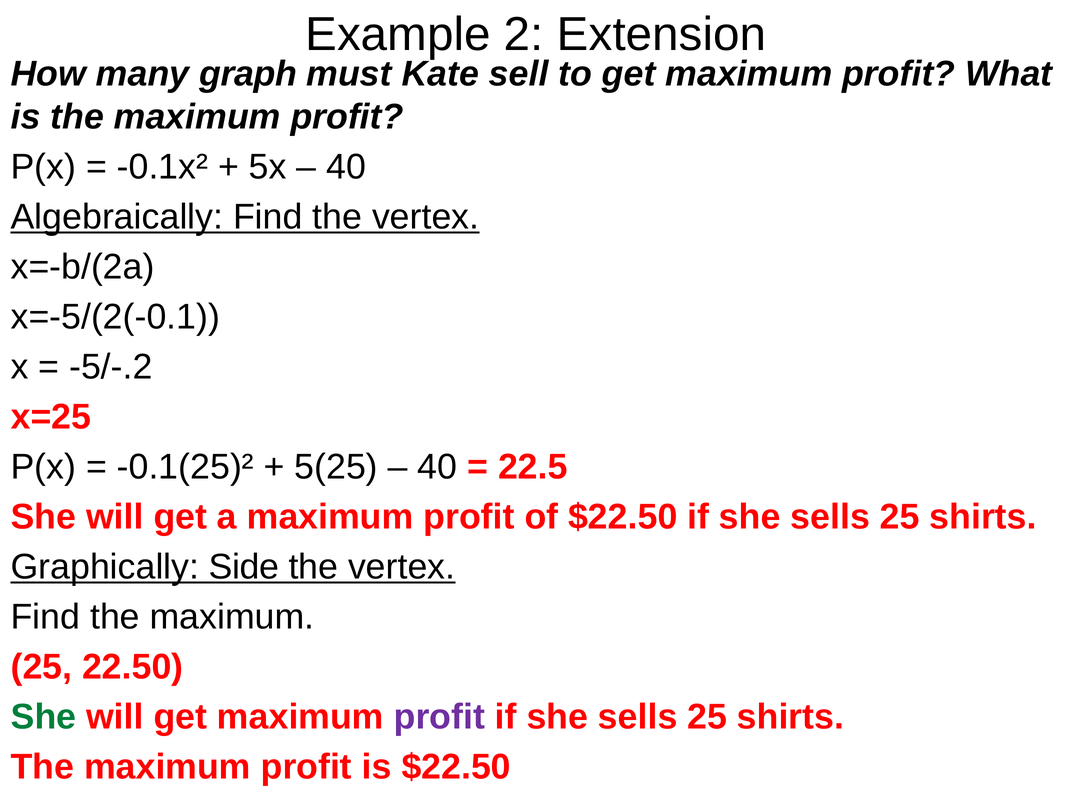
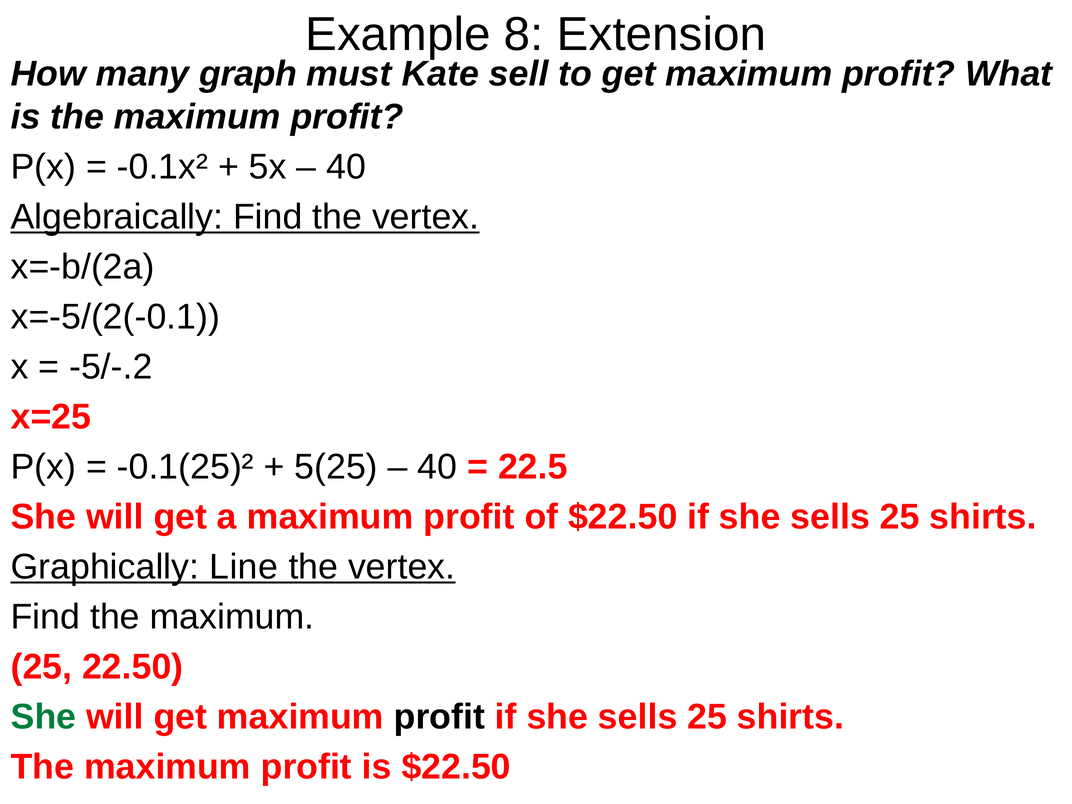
2: 2 -> 8 (524, 35)
Side: Side -> Line (244, 567)
profit colour: purple -> black (439, 717)
